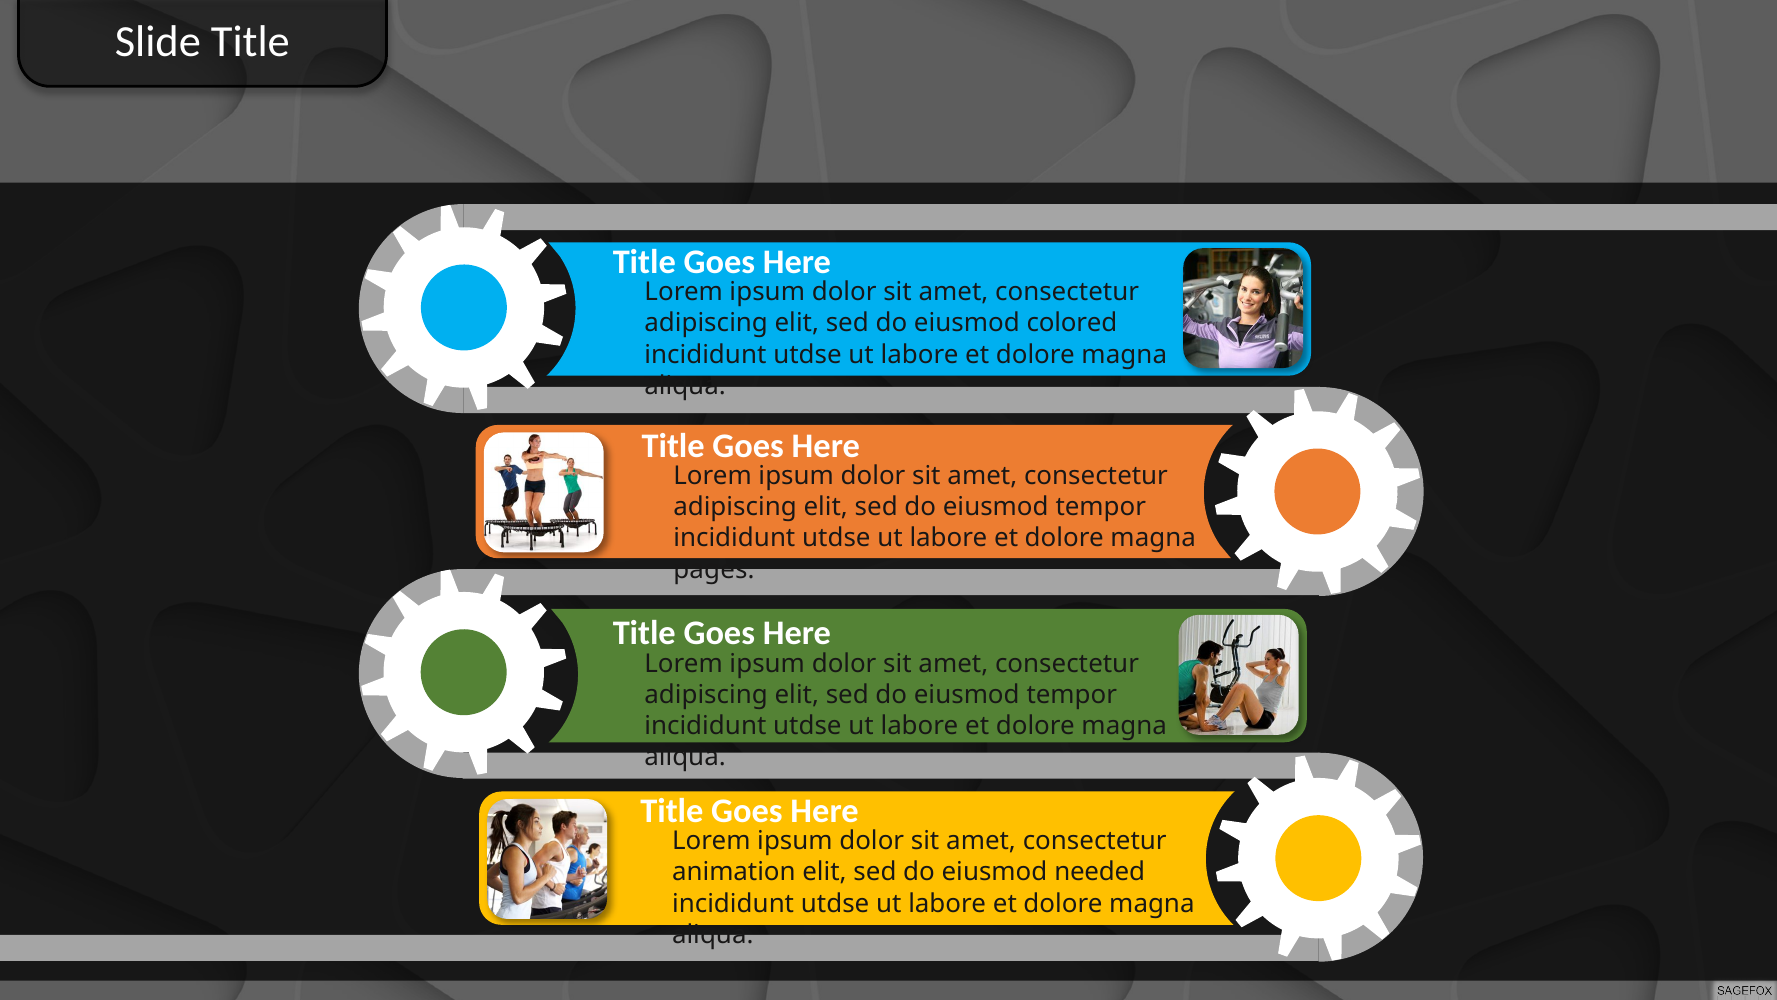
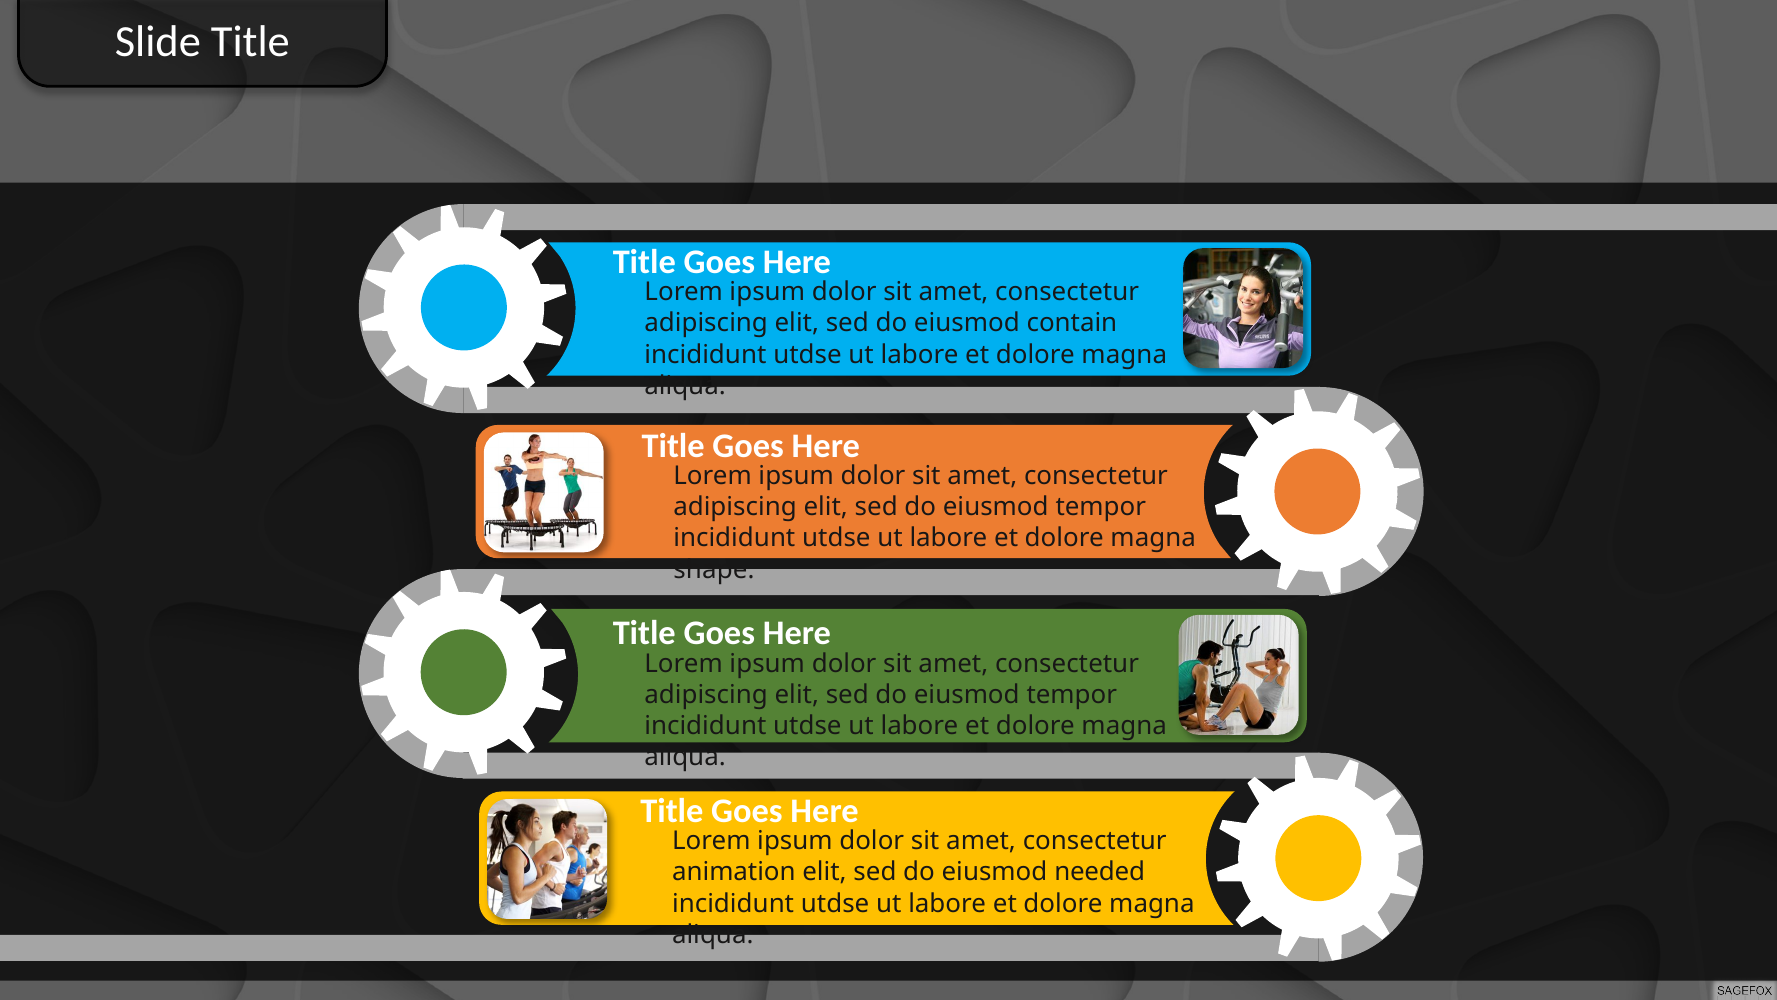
colored: colored -> contain (1072, 323)
pages: pages -> shape (714, 569)
